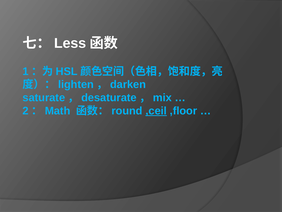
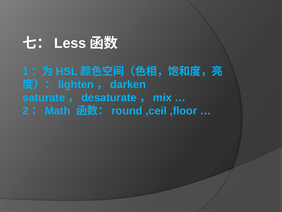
,ceil underline: present -> none (156, 111)
